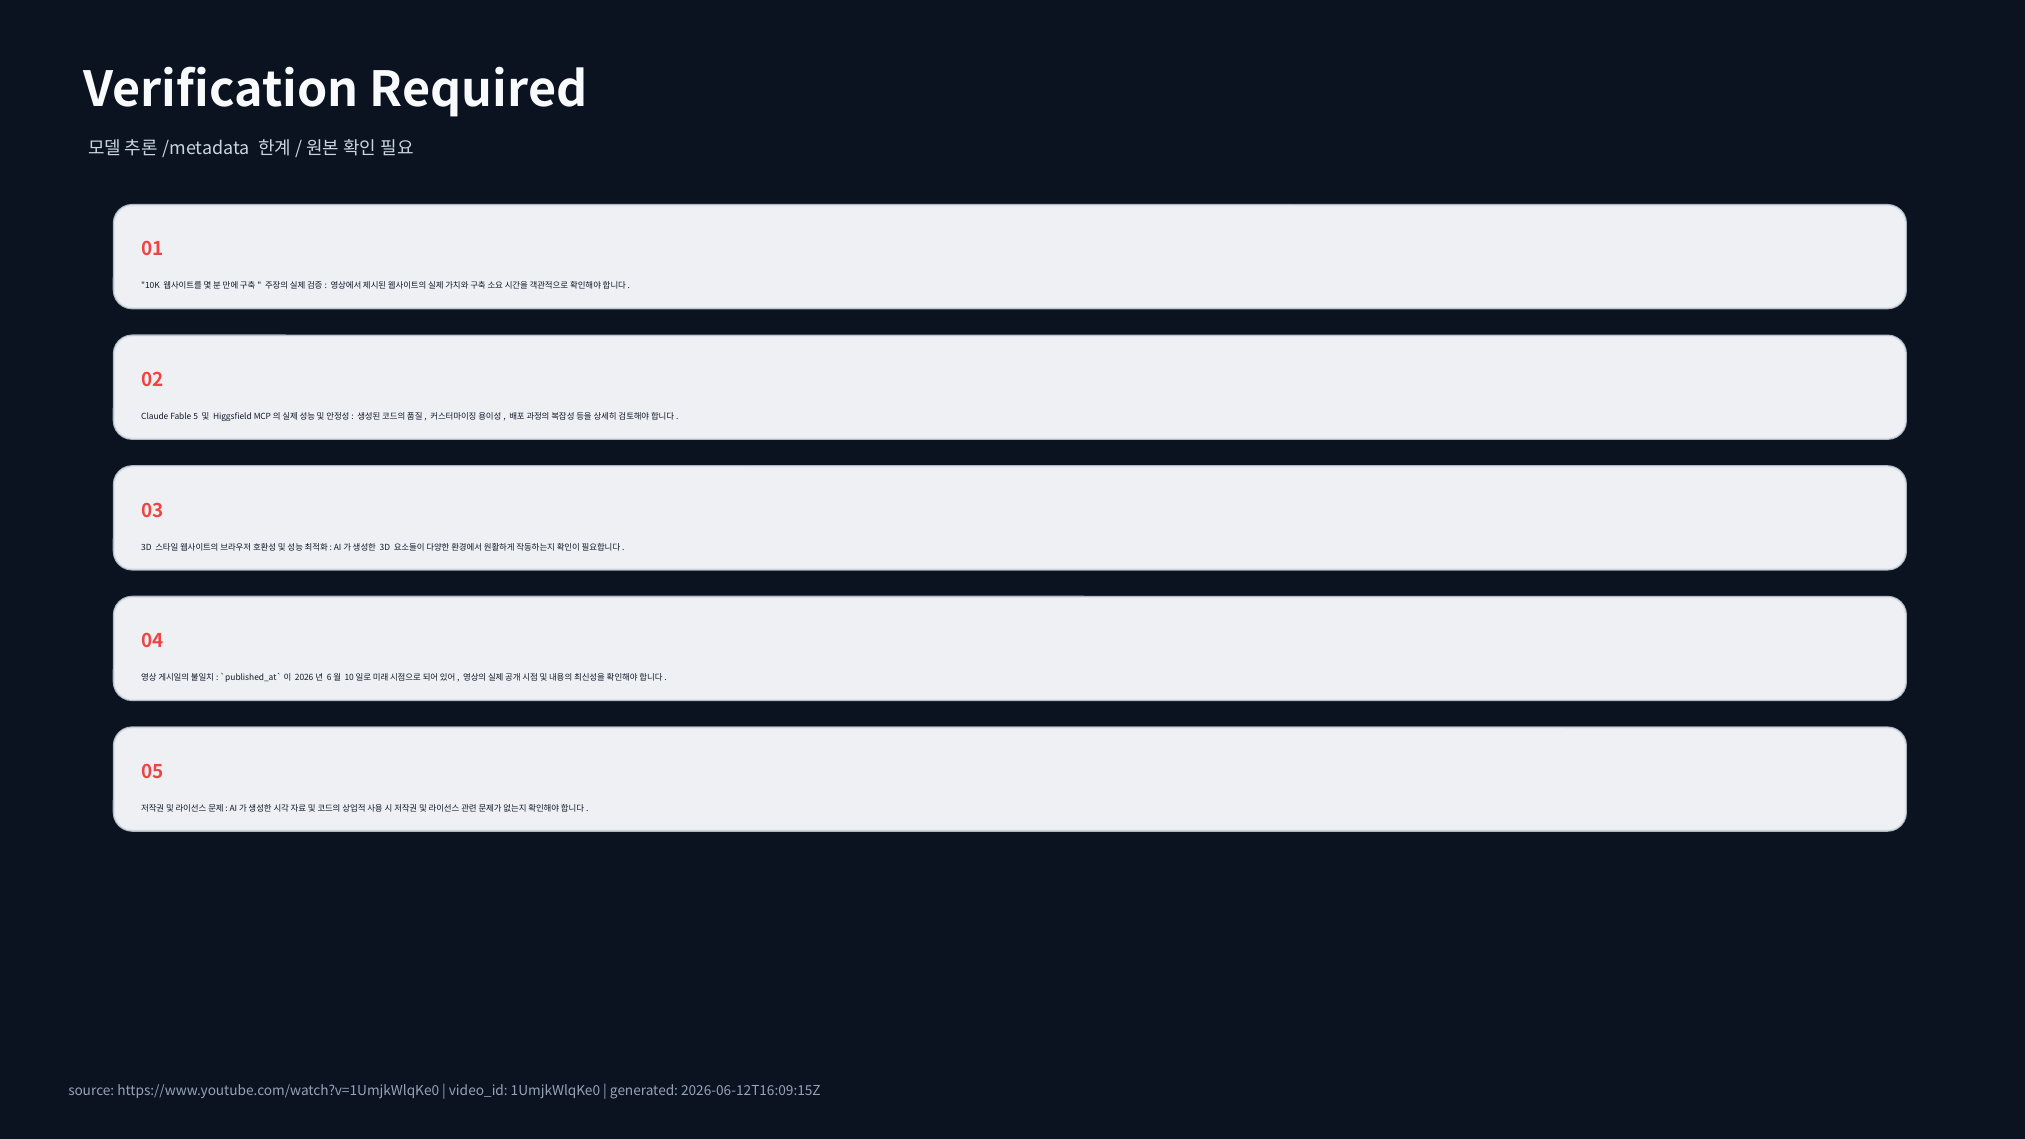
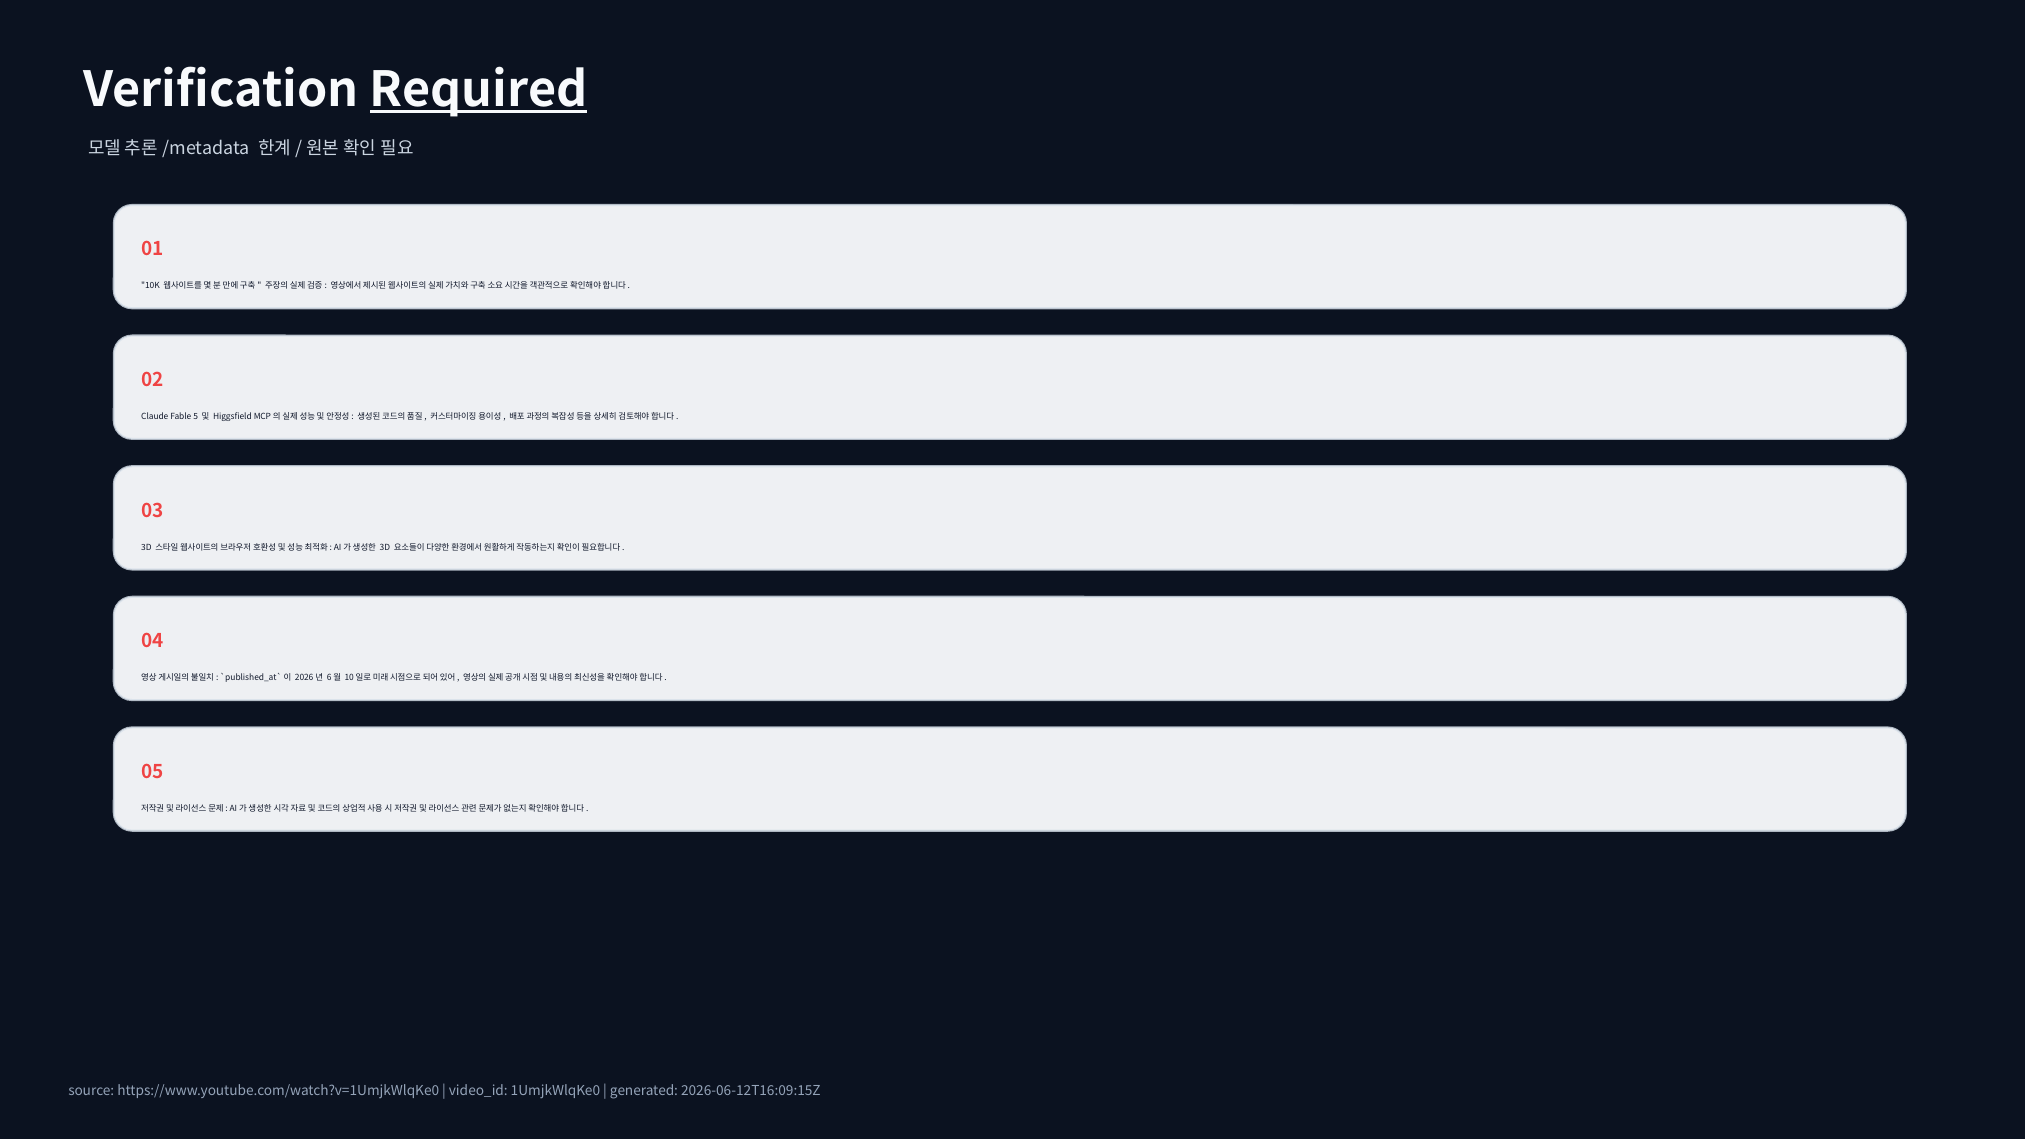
Required underline: none -> present (479, 91)
